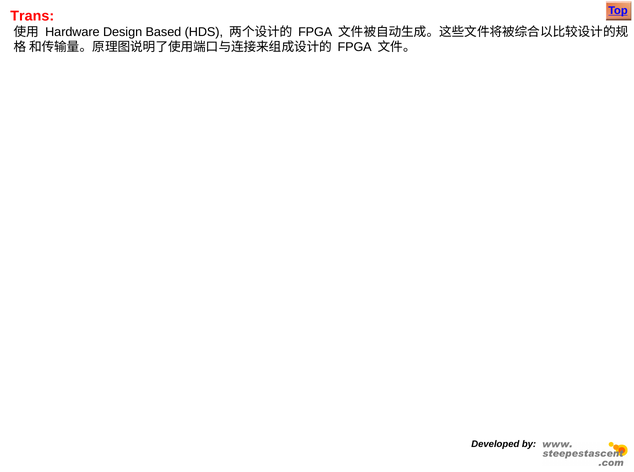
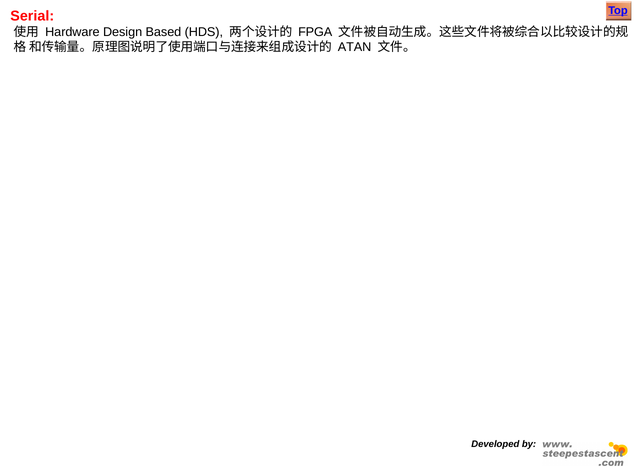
Trans: Trans -> Serial (32, 16)
FPGA: FPGA -> ATAN (355, 47)
